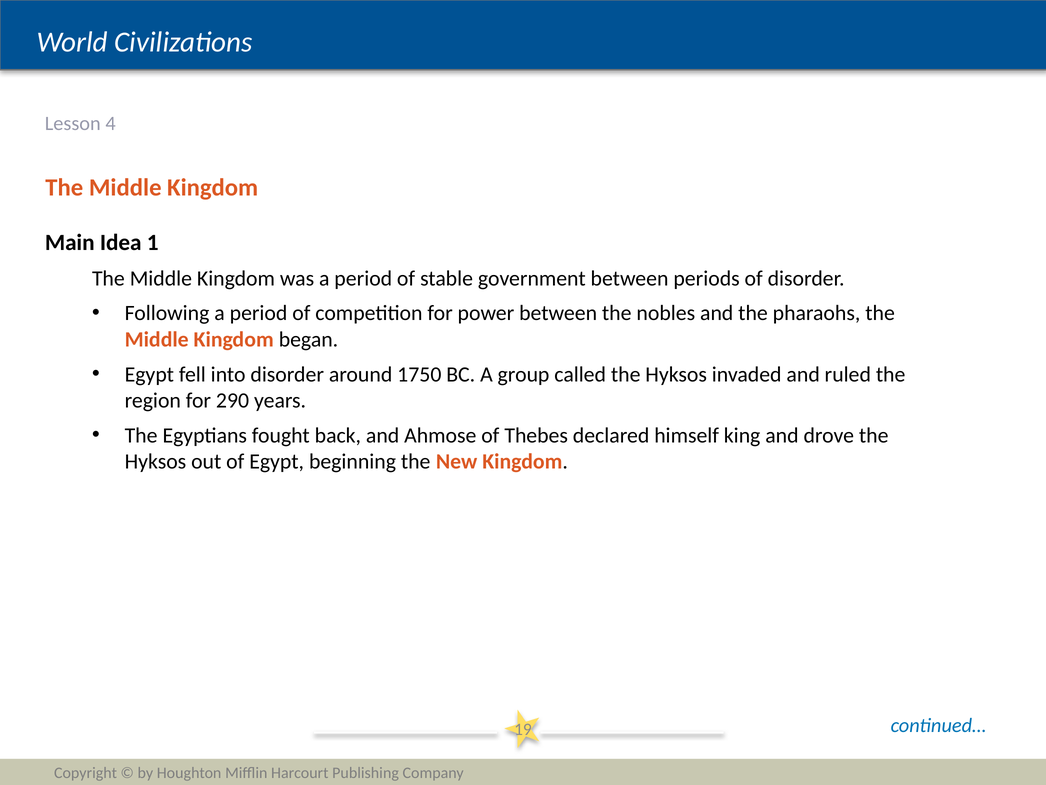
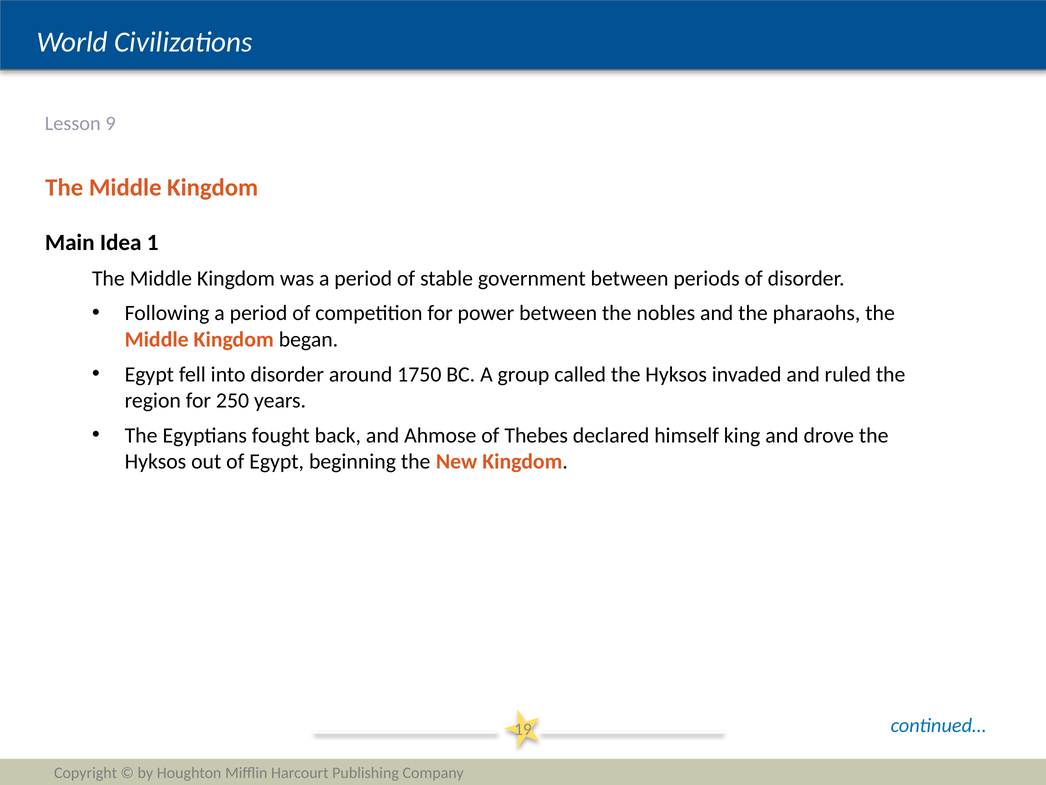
4: 4 -> 9 (111, 123)
290: 290 -> 250 (233, 400)
